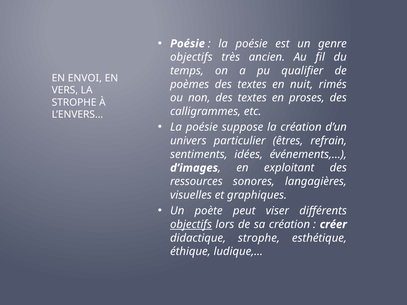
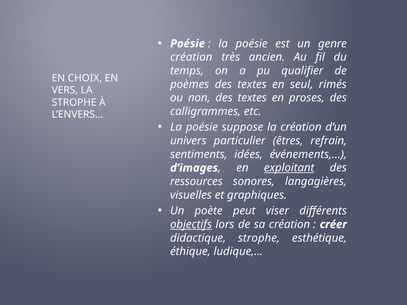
objectifs: objectifs -> création (191, 57)
ENVOI: ENVOI -> CHOIX (85, 78)
nuit: nuit -> seul (302, 84)
exploitant underline: none -> present (289, 168)
